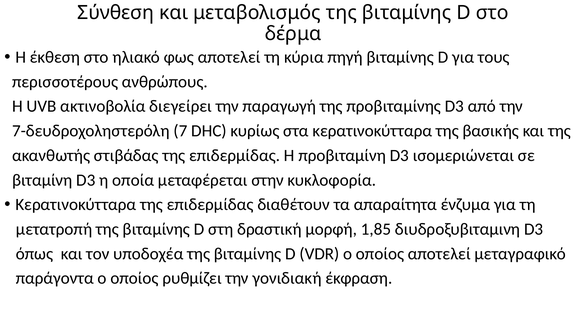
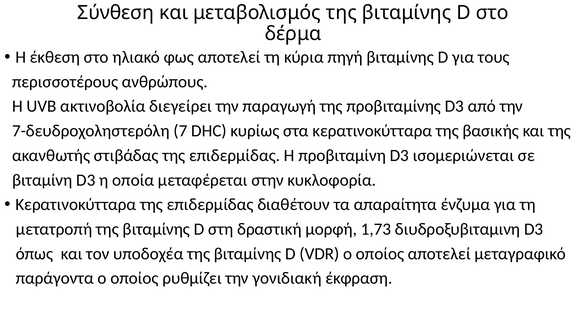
1,85: 1,85 -> 1,73 (376, 229)
